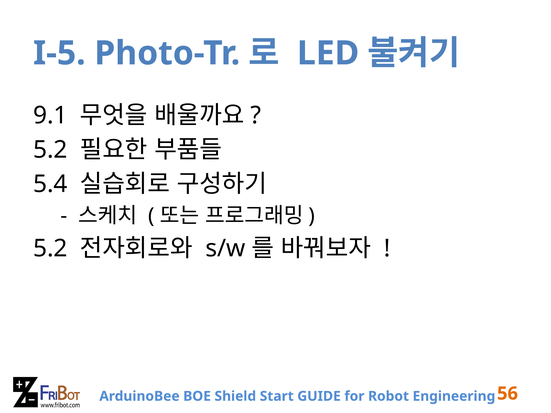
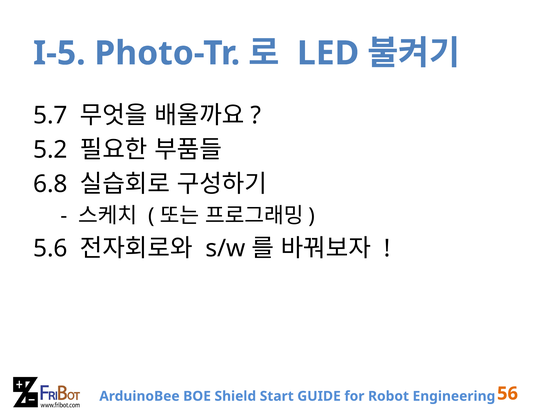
9.1: 9.1 -> 5.7 (50, 116)
5.4: 5.4 -> 6.8 (50, 184)
5.2: 5.2 -> 5.6 (50, 249)
